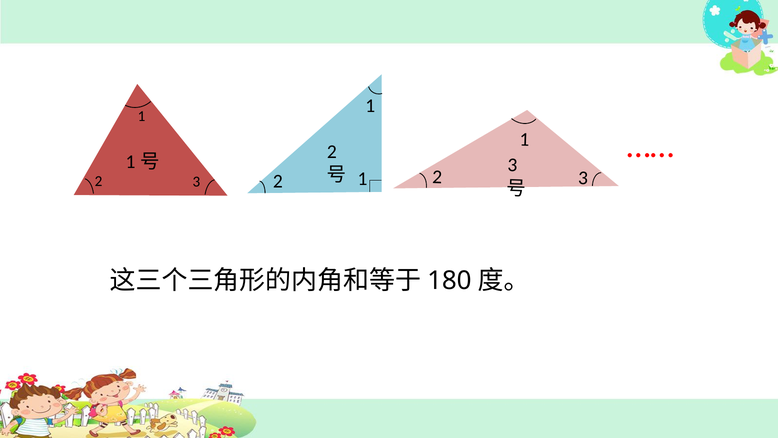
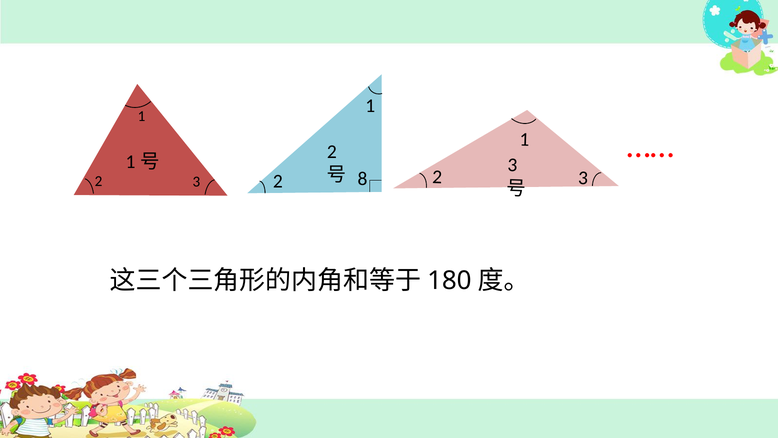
3 1: 1 -> 8 (363, 179)
